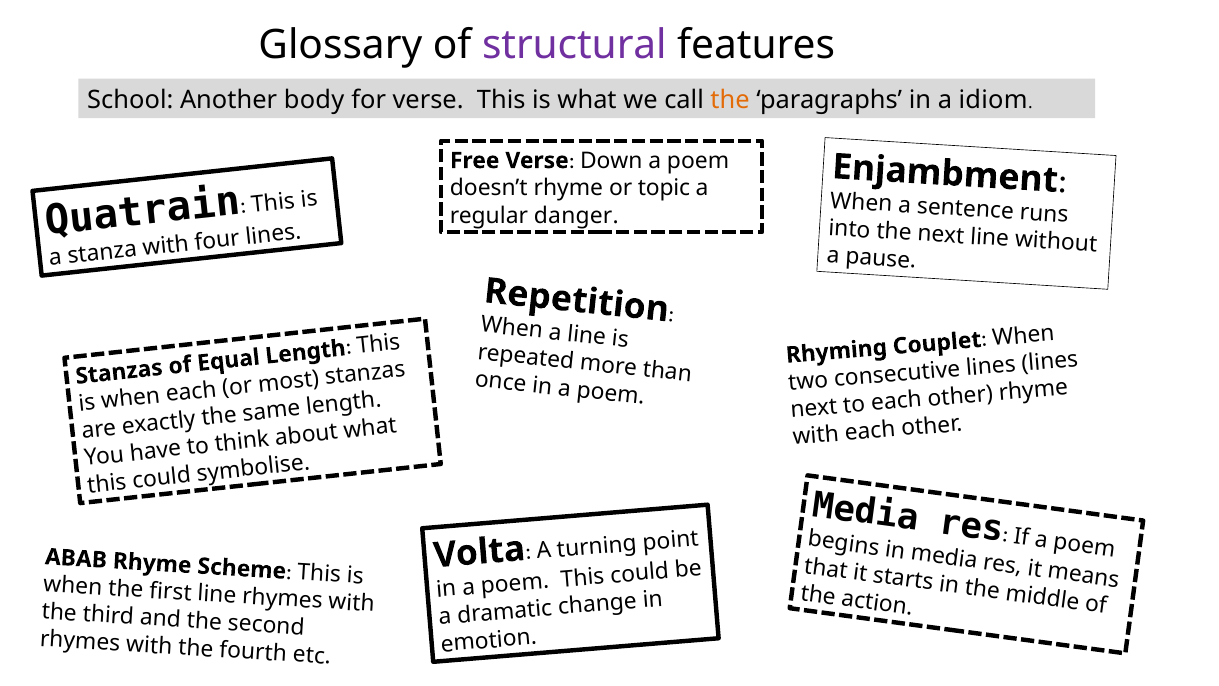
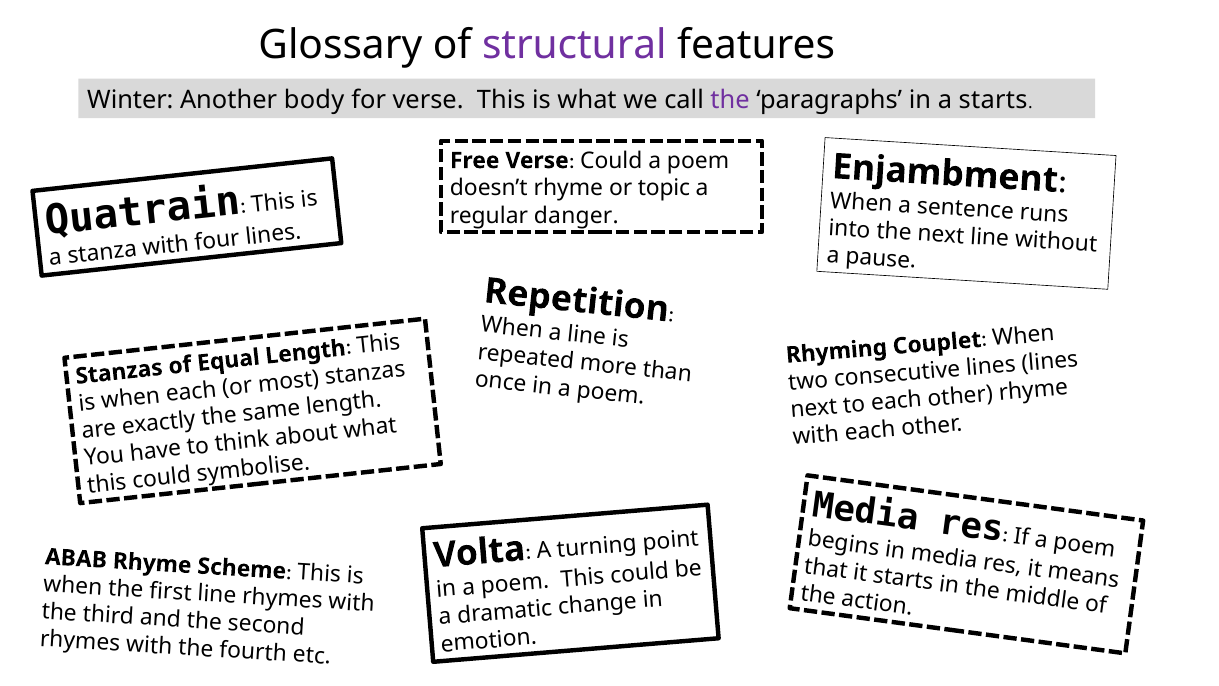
School: School -> Winter (130, 100)
the colour: orange -> purple (730, 100)
a idiom: idiom -> starts (993, 100)
Down: Down -> Could (611, 161)
